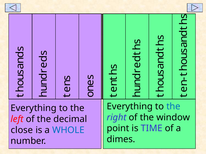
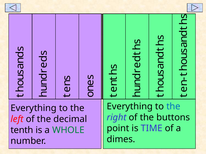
window: window -> buttons (173, 118)
close: close -> tenth (22, 130)
WHOLE colour: blue -> green (68, 130)
